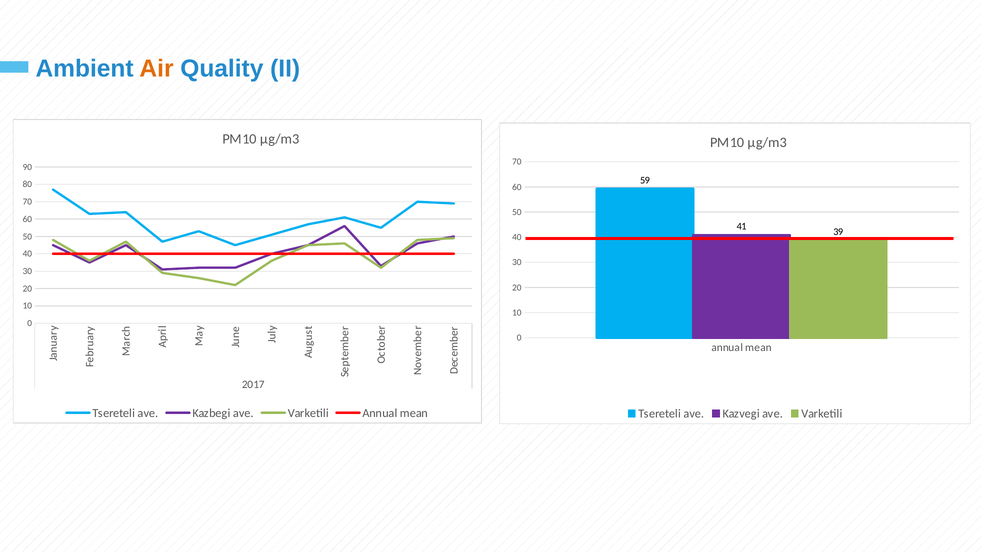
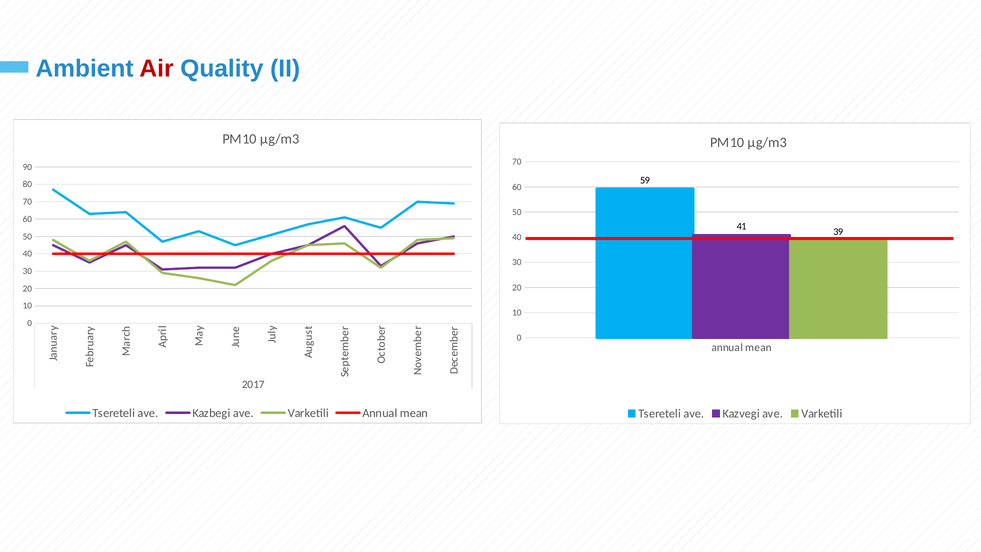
Air colour: orange -> red (157, 69)
